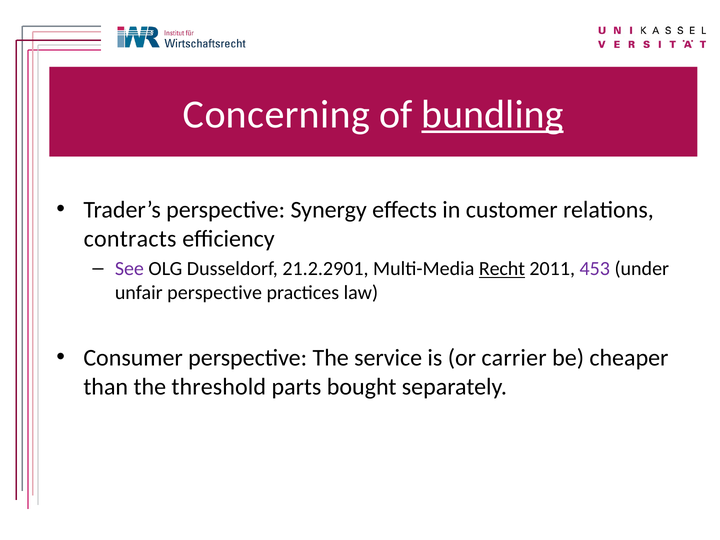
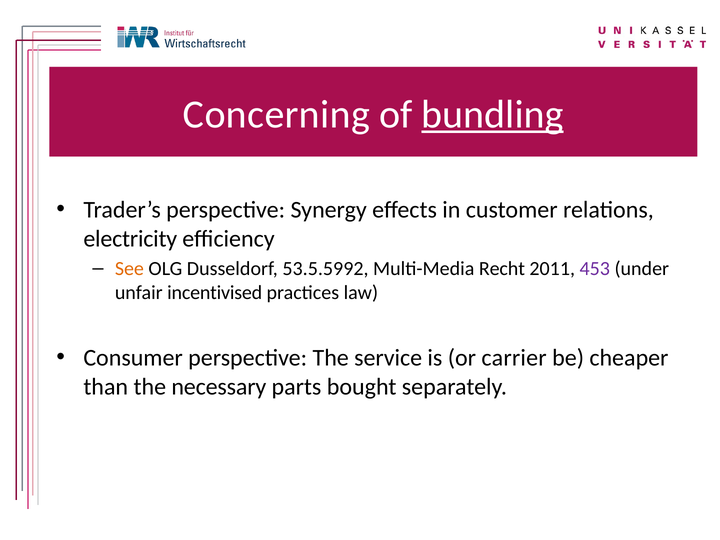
contracts: contracts -> electricity (130, 239)
See colour: purple -> orange (129, 269)
21.2.2901: 21.2.2901 -> 53.5.5992 (325, 269)
Recht underline: present -> none (502, 269)
unfair perspective: perspective -> incentivised (215, 293)
threshold: threshold -> necessary (219, 387)
